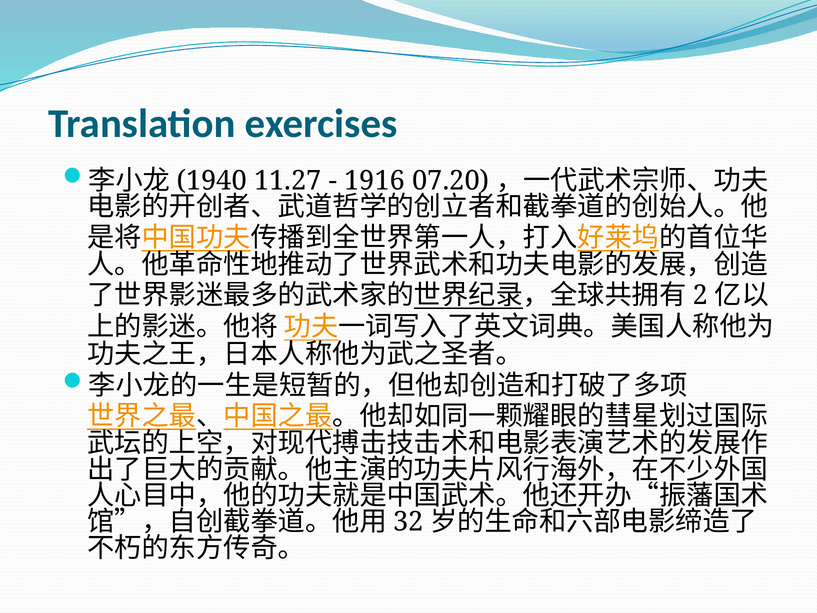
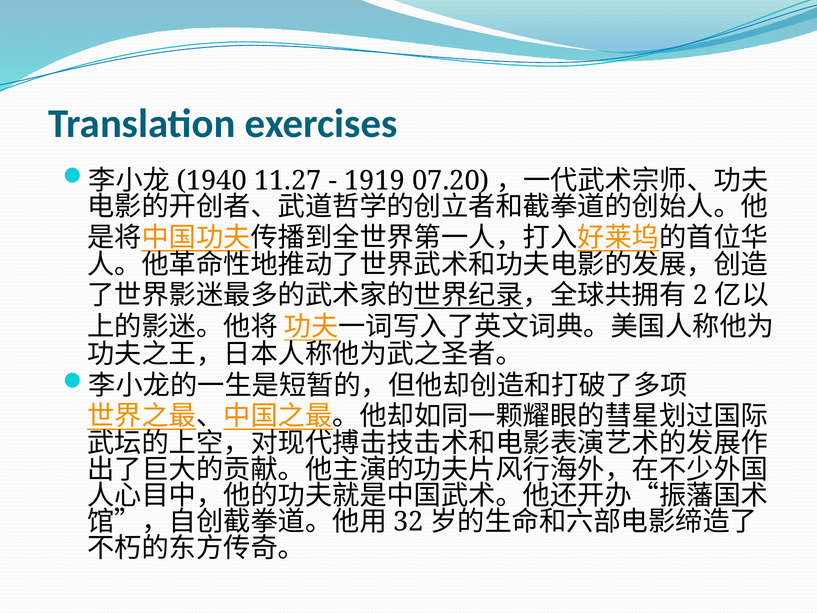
1916: 1916 -> 1919 (375, 181)
